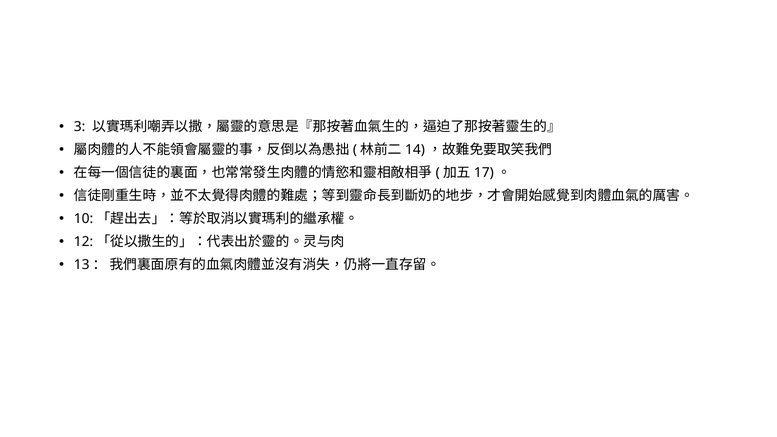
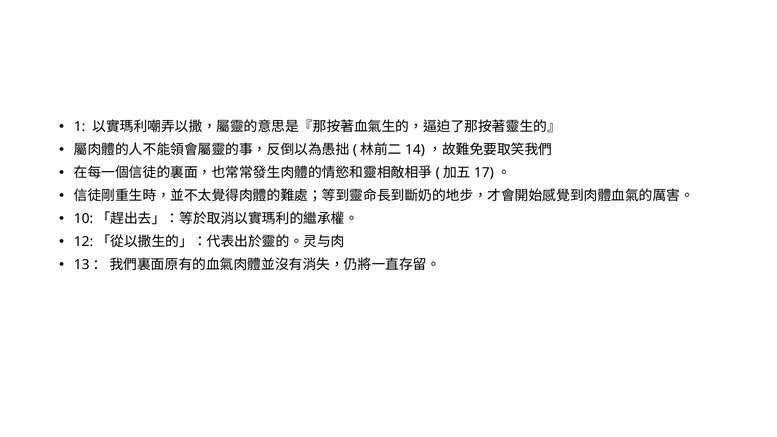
3: 3 -> 1 (80, 127)
